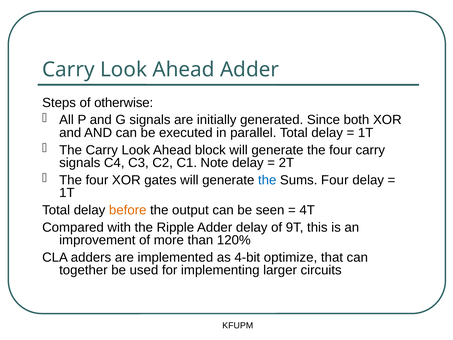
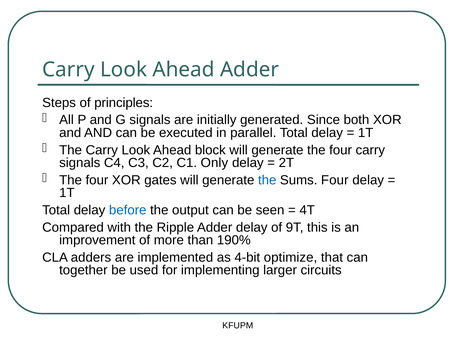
otherwise: otherwise -> principles (124, 103)
Note: Note -> Only (214, 163)
before colour: orange -> blue (128, 210)
120%: 120% -> 190% (234, 240)
